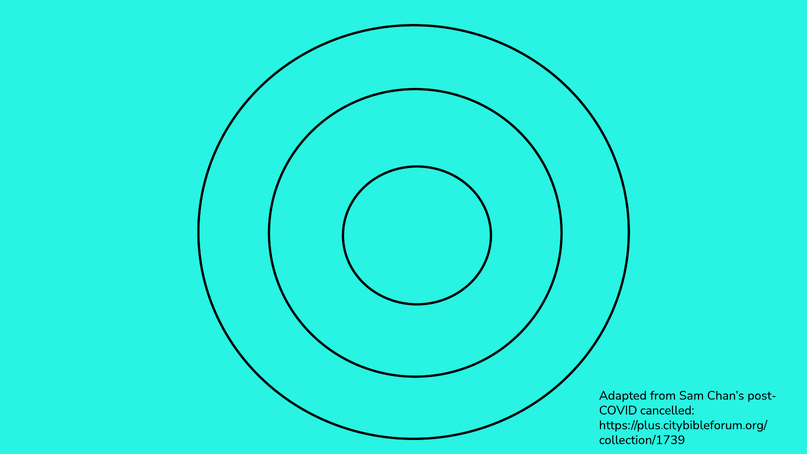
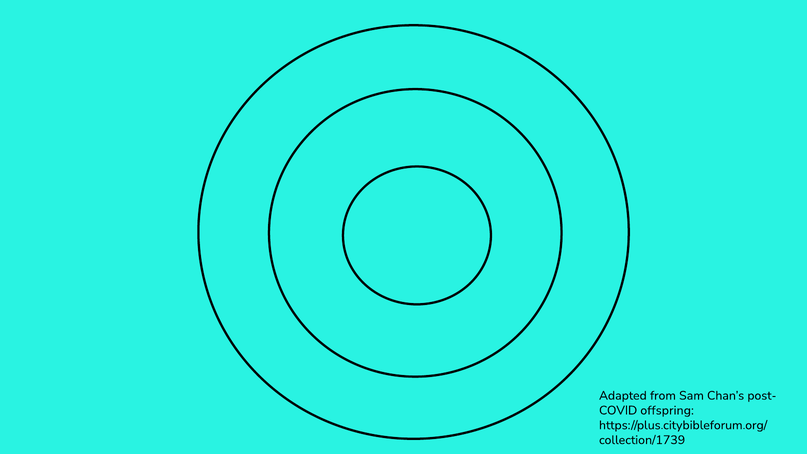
cancelled: cancelled -> offspring (667, 410)
